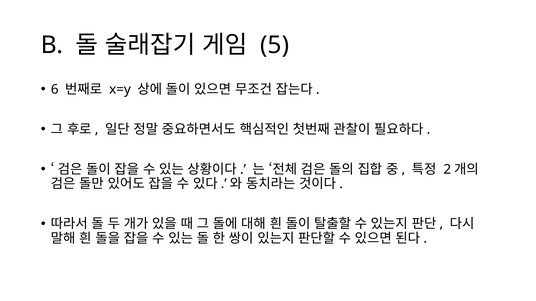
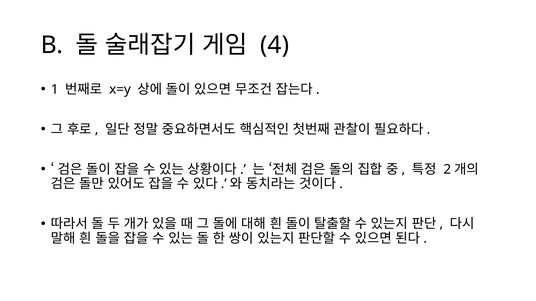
5: 5 -> 4 (275, 45)
6: 6 -> 1 (55, 89)
